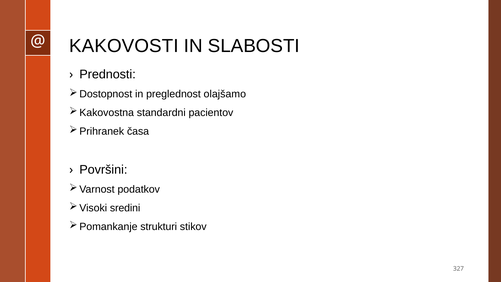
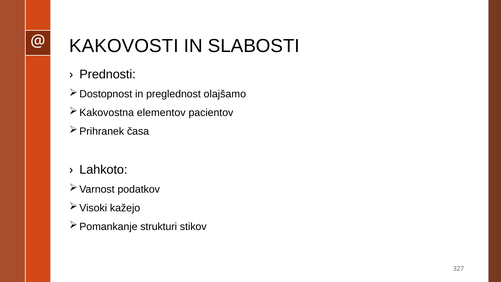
standardni: standardni -> elementov (161, 113)
Površini: Površini -> Lahkoto (103, 170)
sredini: sredini -> kažejo (125, 208)
